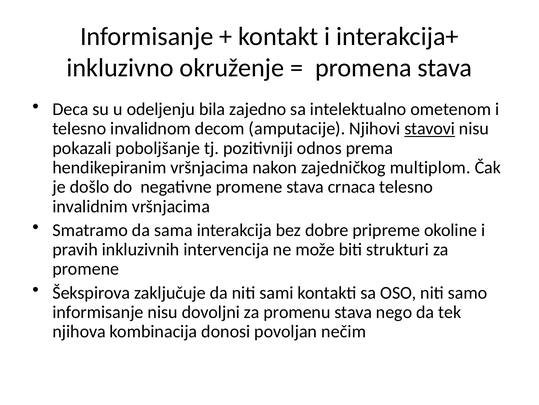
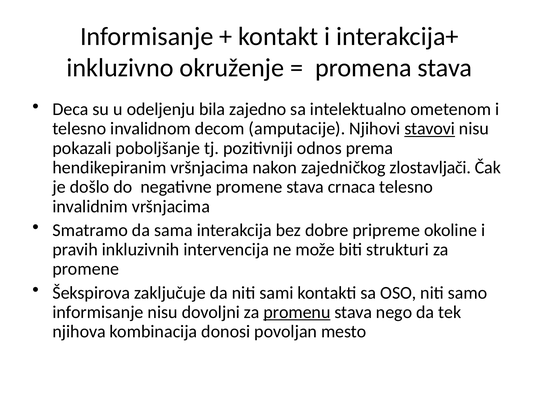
multiplom: multiplom -> zlostavljači (430, 167)
promenu underline: none -> present (297, 312)
nečim: nečim -> mesto (344, 331)
